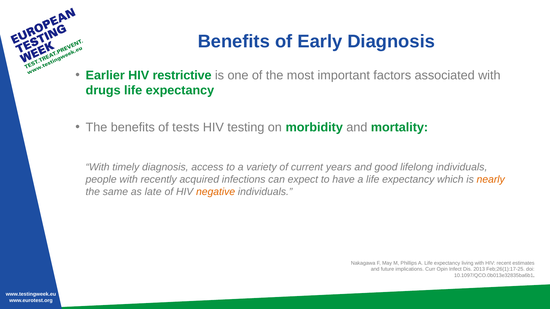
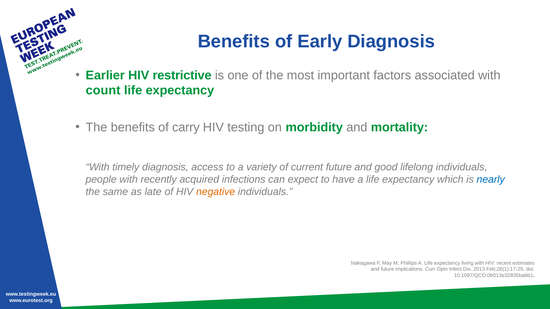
drugs: drugs -> count (103, 91)
tests: tests -> carry (186, 128)
current years: years -> future (339, 167)
nearly colour: orange -> blue (491, 180)
